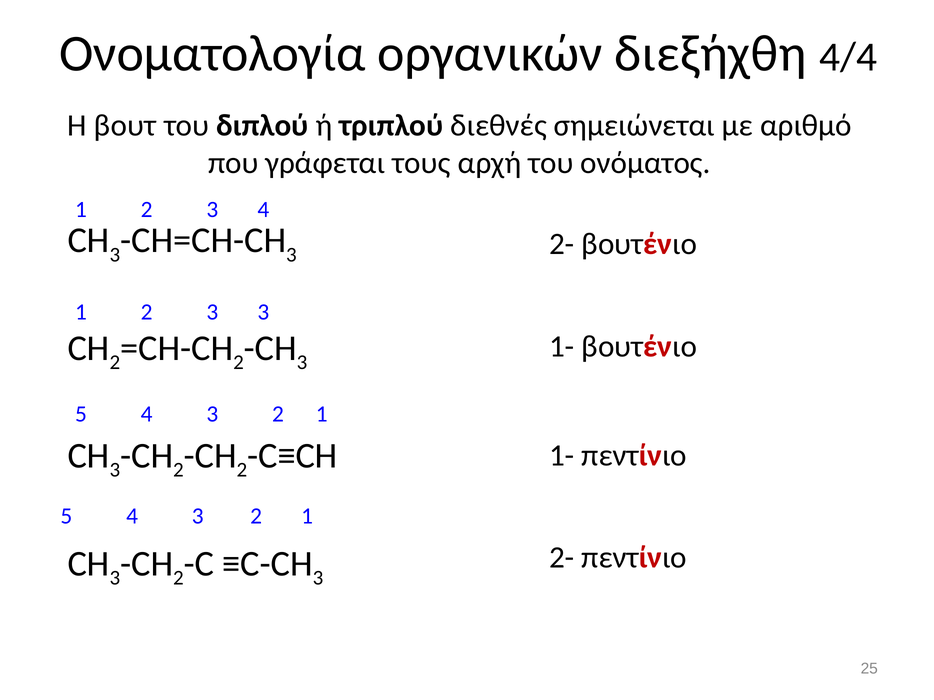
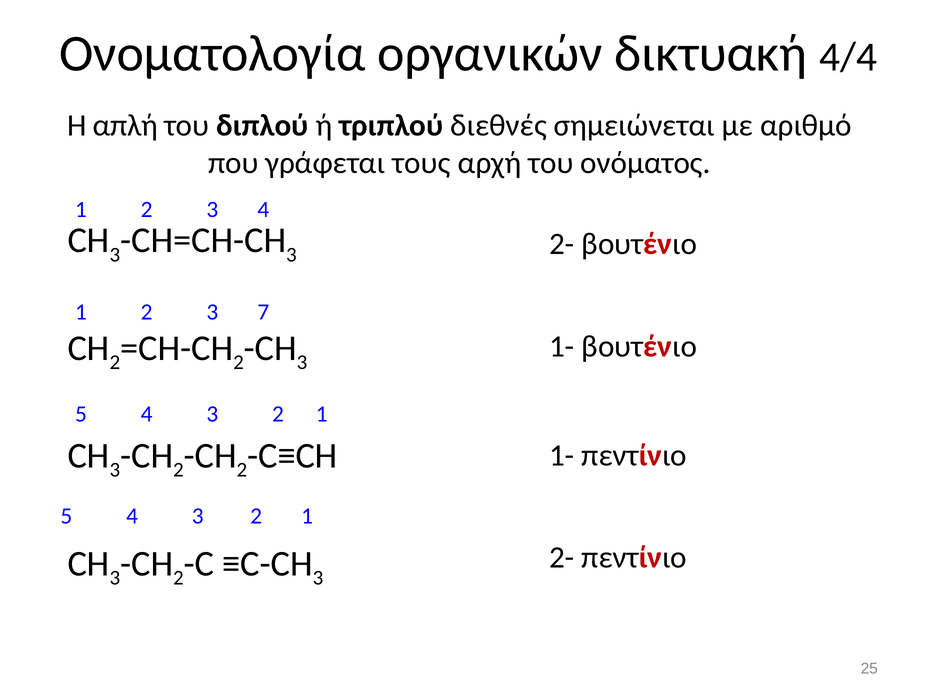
διεξήχθη: διεξήχθη -> δικτυακή (711, 54)
βουτ: βουτ -> απλή (125, 126)
3 3: 3 -> 7 (263, 312)
